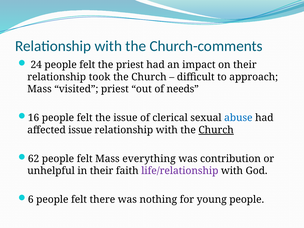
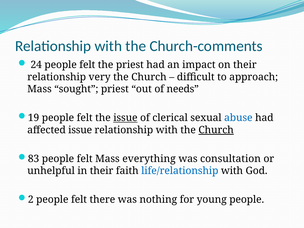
took: took -> very (100, 77)
visited: visited -> sought (76, 89)
16: 16 -> 19 (34, 118)
issue underline: none -> present (125, 118)
62: 62 -> 83 (34, 159)
contribution: contribution -> consultation (230, 159)
life/relationship colour: purple -> blue (180, 171)
6: 6 -> 2 (31, 200)
